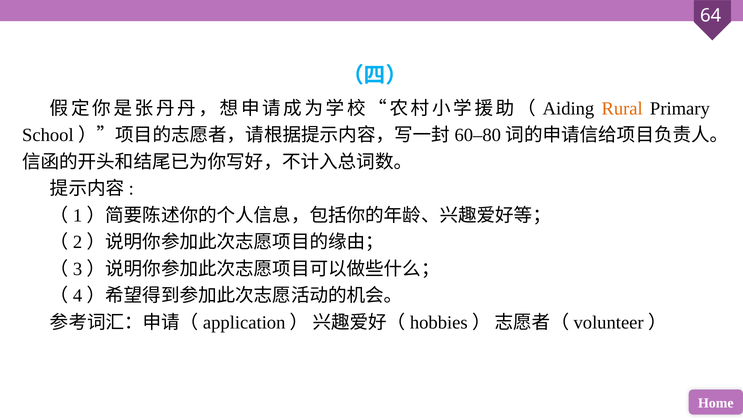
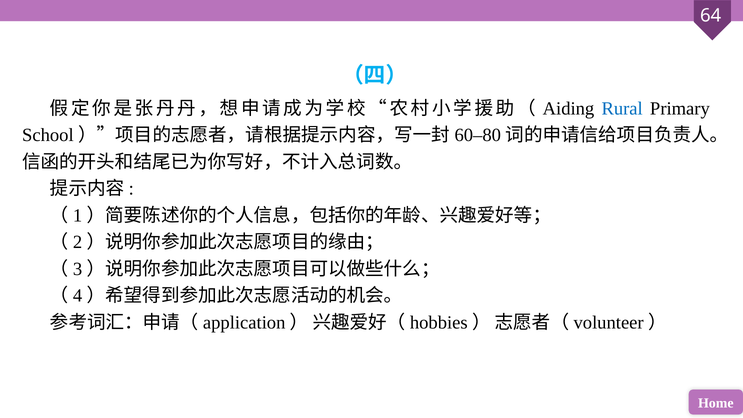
Rural colour: orange -> blue (622, 109)
